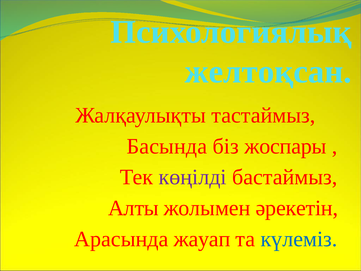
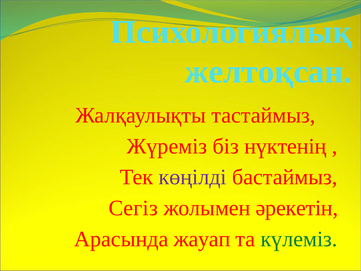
Басында: Басында -> Жүреміз (167, 146)
жоспары: жоспары -> нүктенің (285, 146)
Алты: Алты -> Сегіз (133, 208)
күлеміз colour: blue -> green (299, 239)
